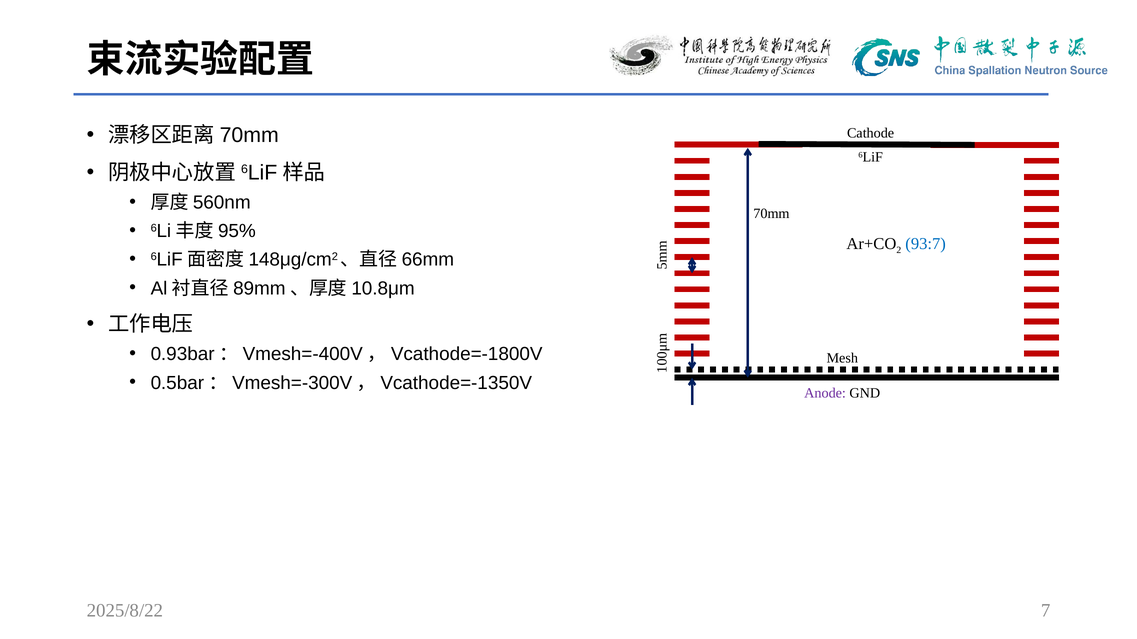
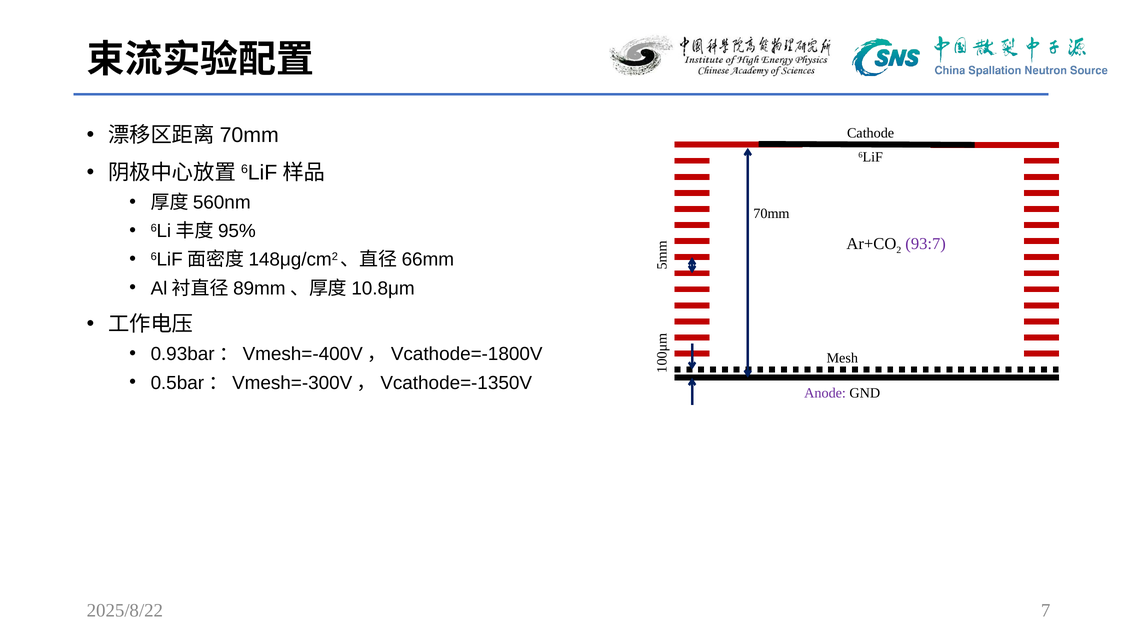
93:7 colour: blue -> purple (926, 244)
